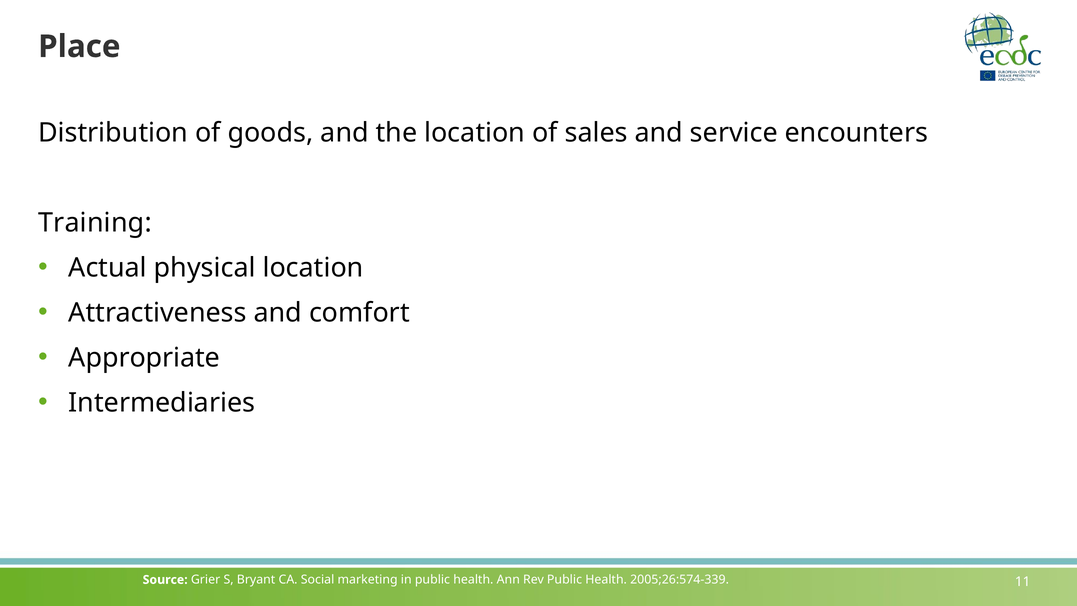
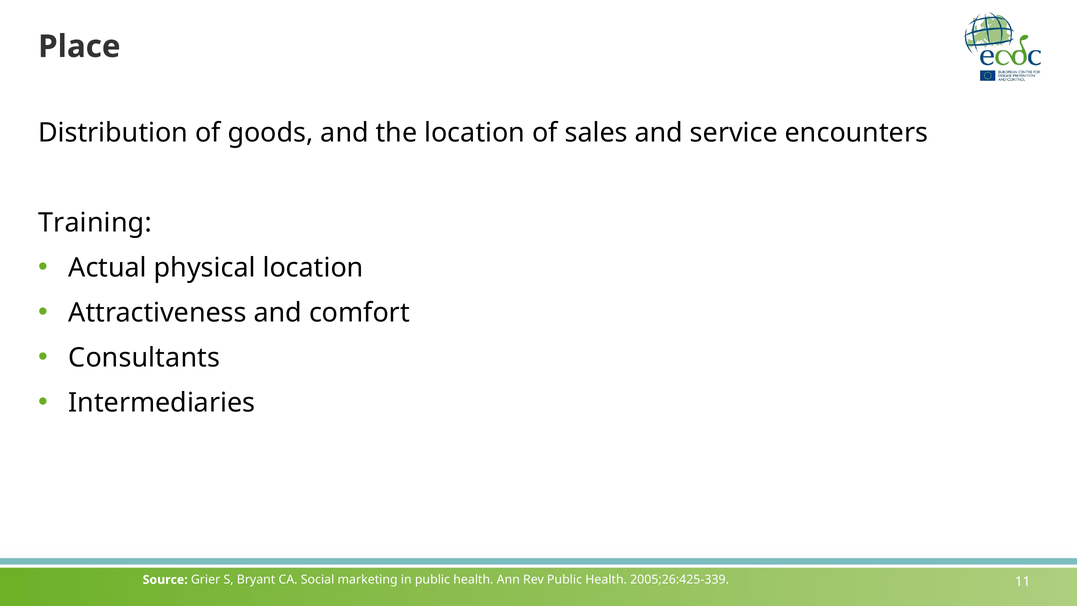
Appropriate: Appropriate -> Consultants (144, 358)
2005;26:574-339: 2005;26:574-339 -> 2005;26:425-339 (680, 580)
